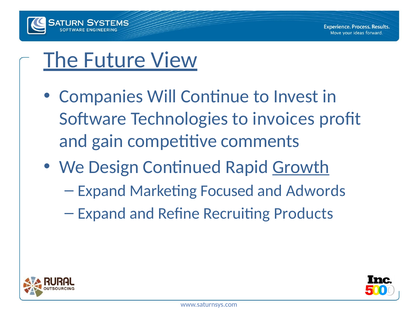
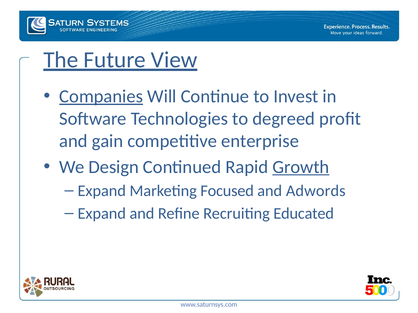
Companies underline: none -> present (101, 97)
invoices: invoices -> degreed (284, 119)
comments: comments -> enterprise (260, 141)
Products: Products -> Educated (304, 214)
